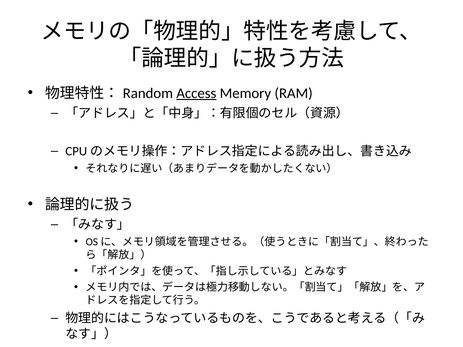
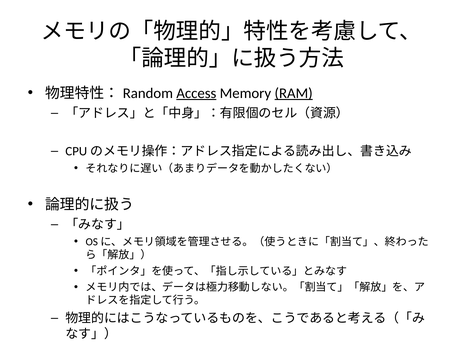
RAM underline: none -> present (294, 93)
